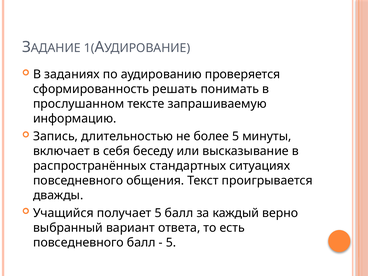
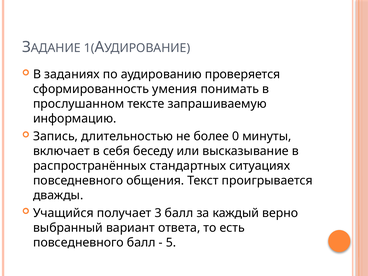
решать: решать -> умения (175, 89)
более 5: 5 -> 0 (236, 136)
получает 5: 5 -> 3 (158, 213)
